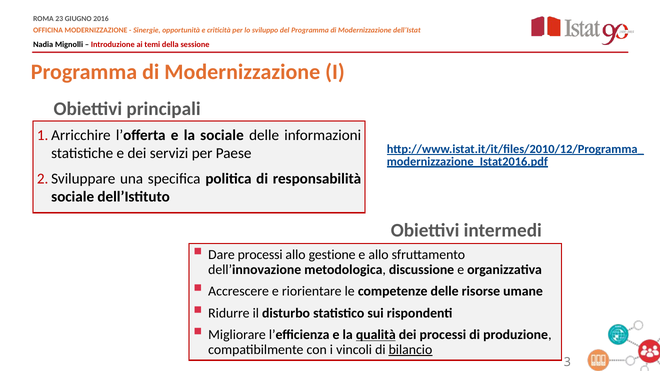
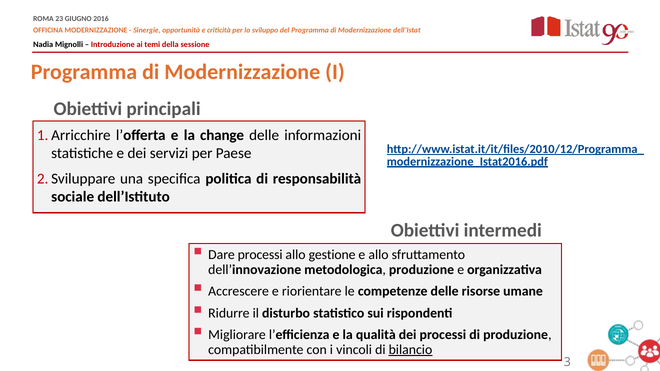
la sociale: sociale -> change (222, 135)
metodologica discussione: discussione -> produzione (422, 270)
qualità underline: present -> none (376, 335)
